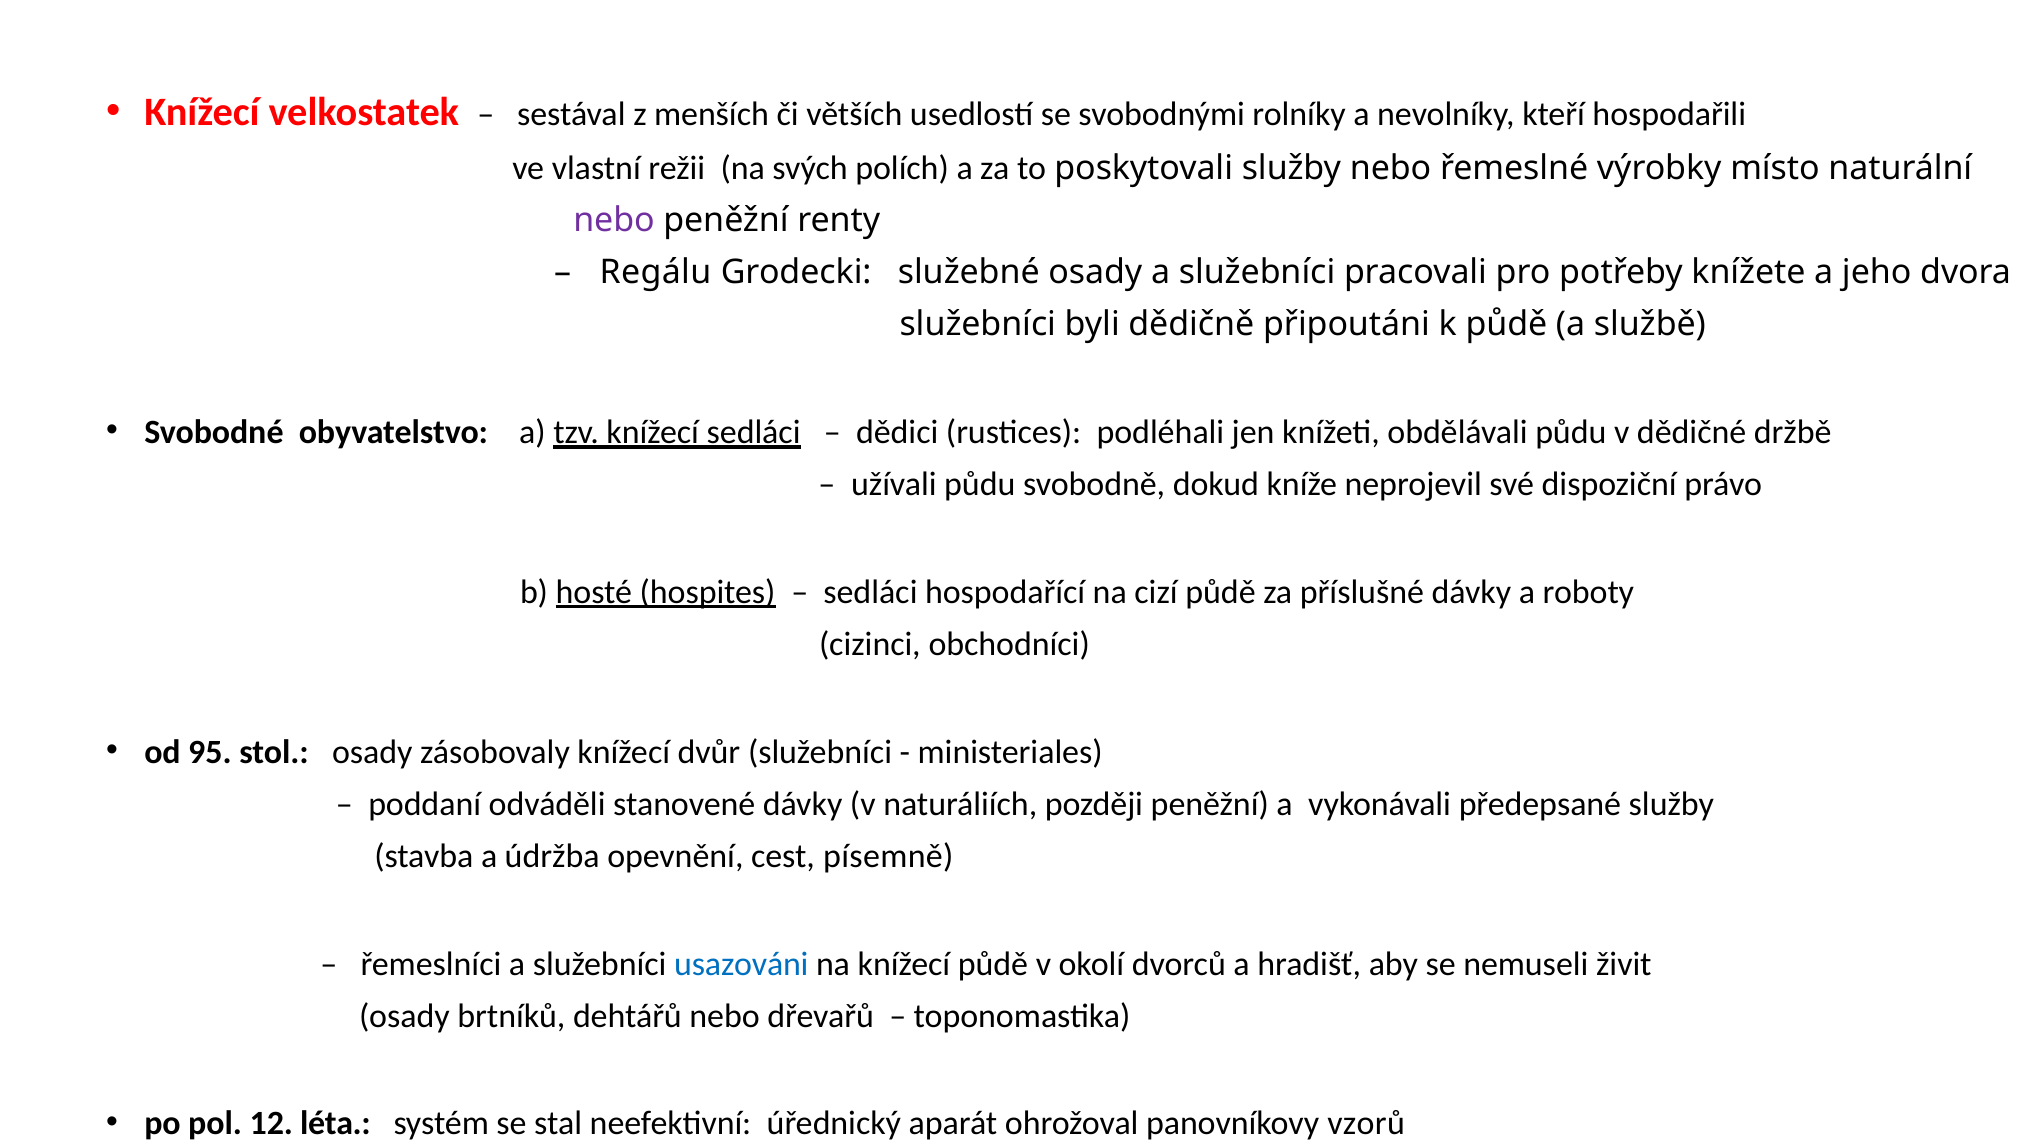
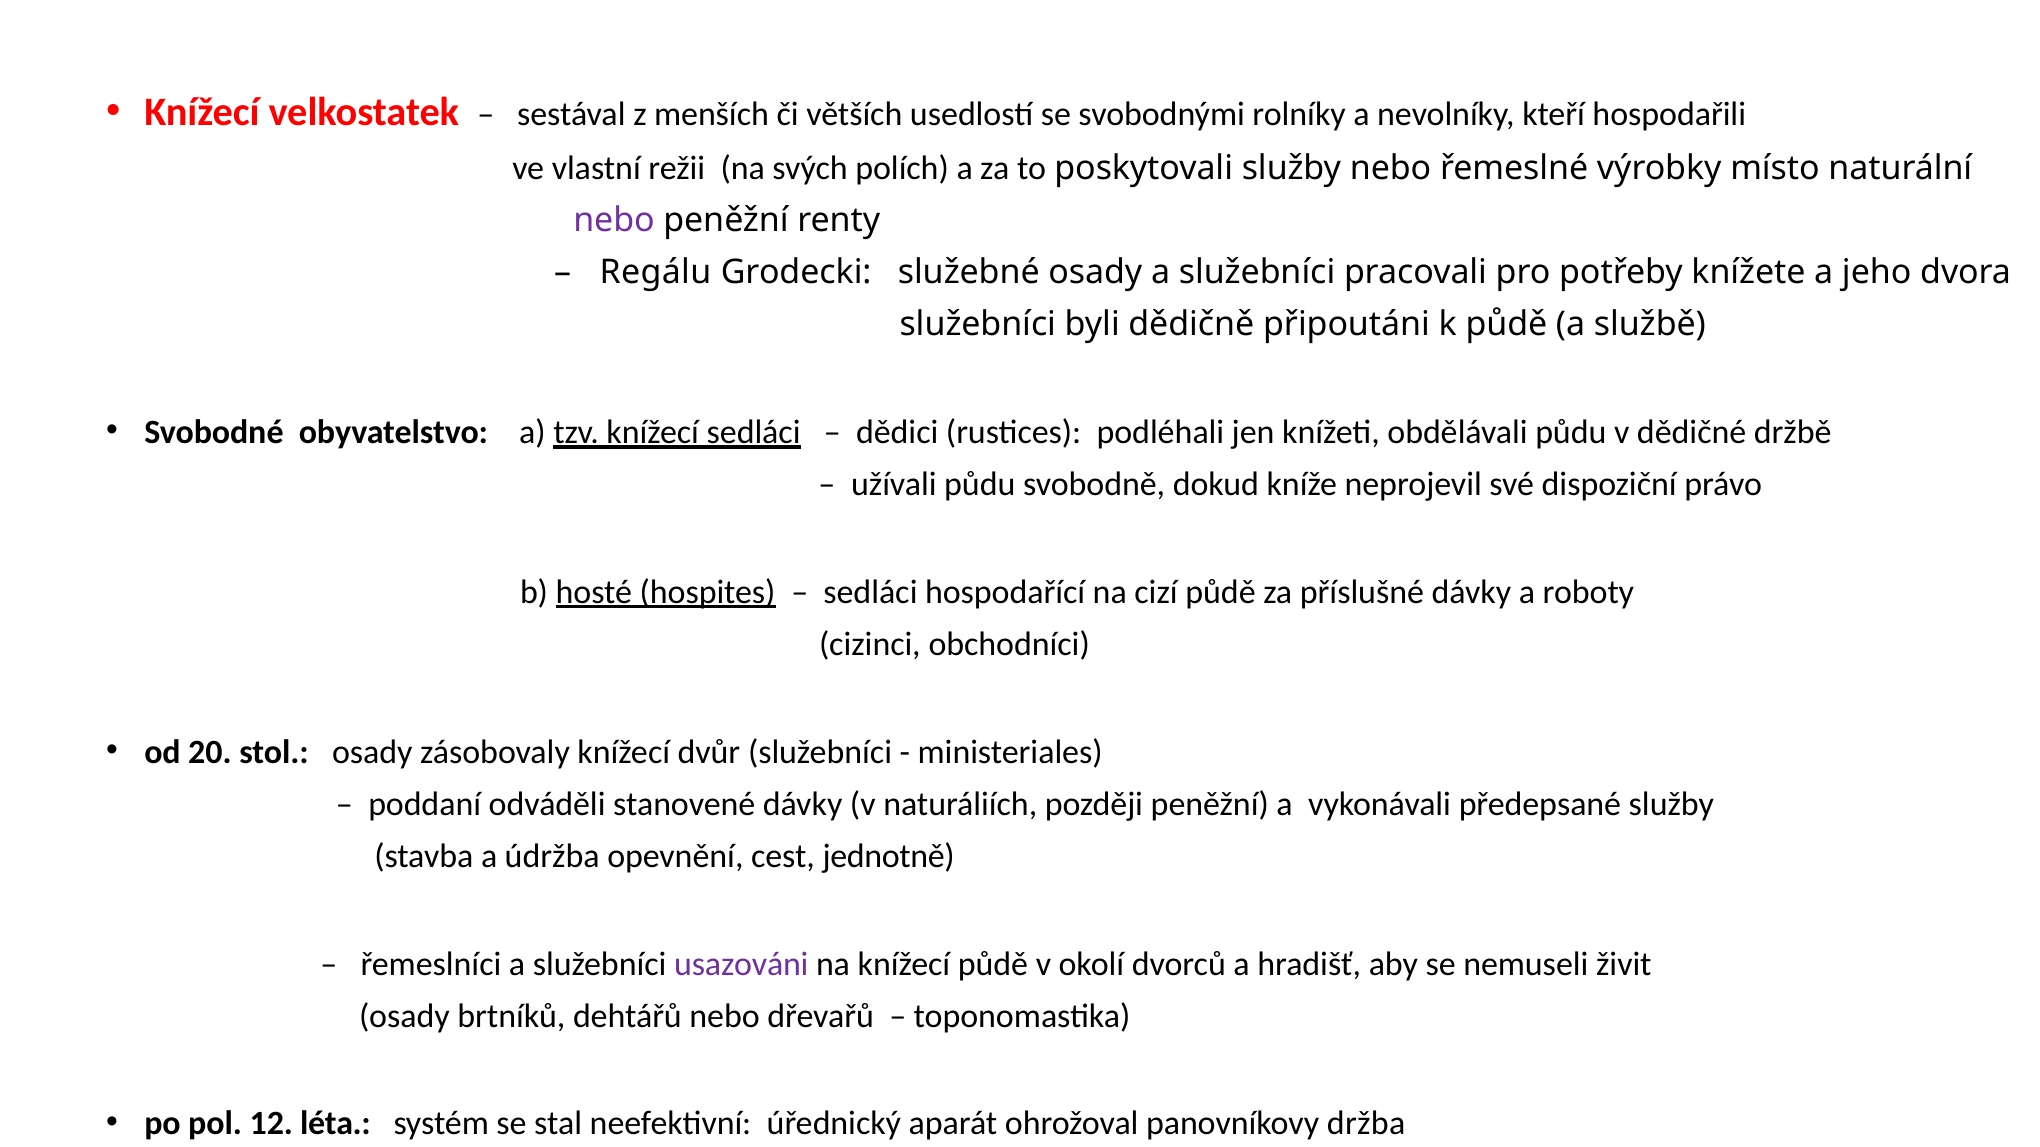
95: 95 -> 20 (210, 752)
písemně: písemně -> jednotně (889, 856)
usazováni colour: blue -> purple (741, 964)
vzorů: vzorů -> držba (1366, 1124)
